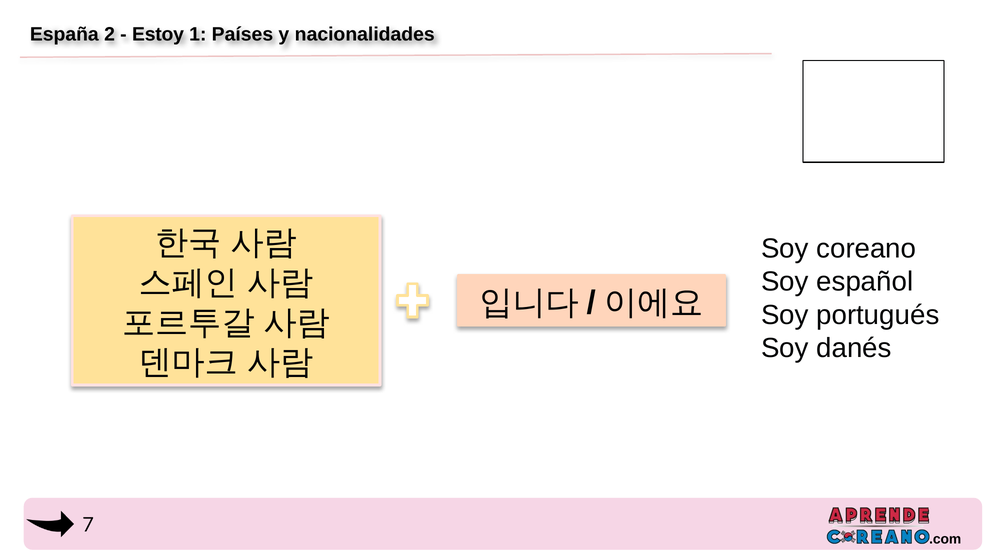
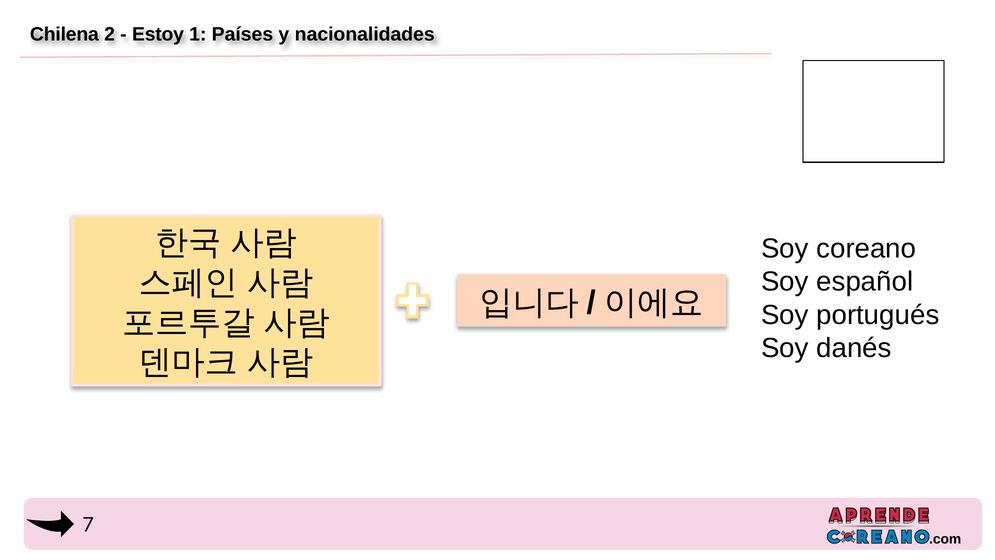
España: España -> Chilena (64, 35)
